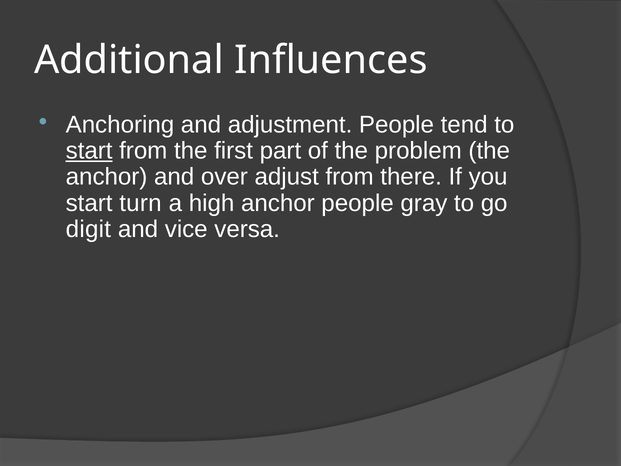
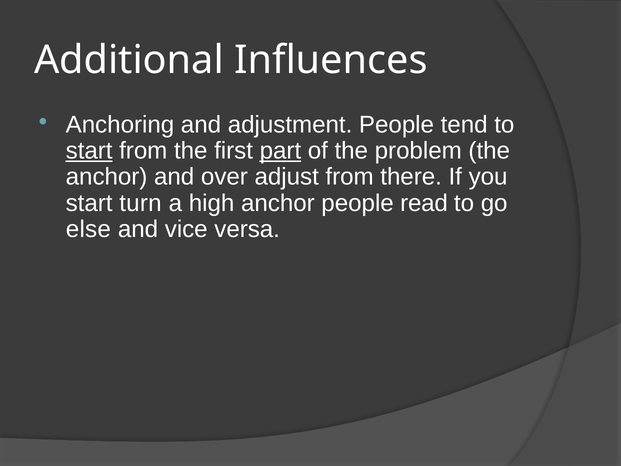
part underline: none -> present (280, 151)
gray: gray -> read (424, 203)
digit: digit -> else (88, 229)
